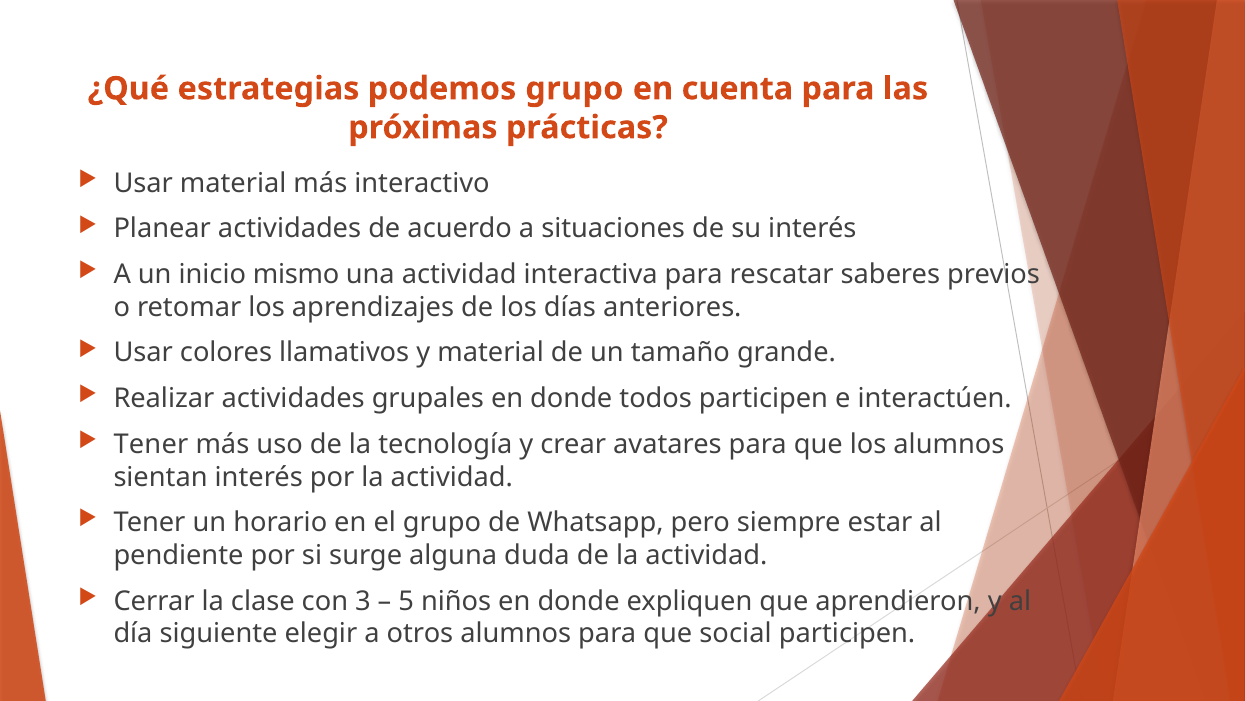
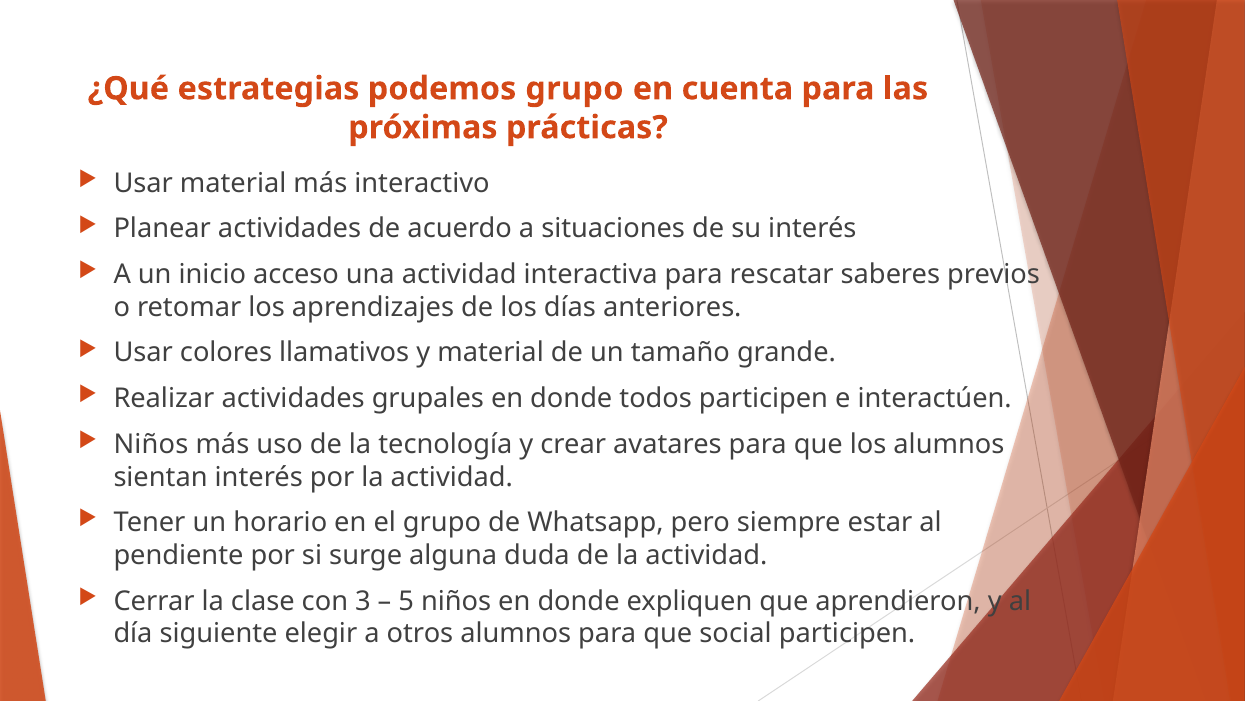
mismo: mismo -> acceso (296, 274)
Tener: Tener -> Niños (151, 444)
